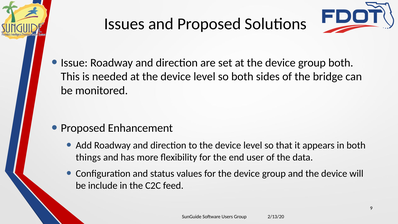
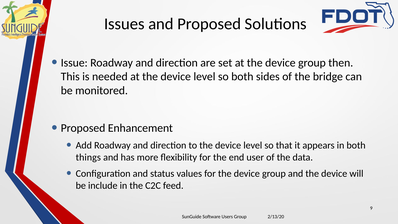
group both: both -> then (341, 63)
